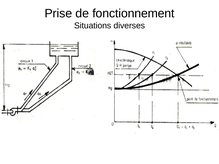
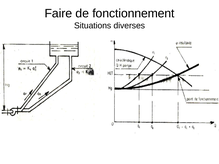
Prise: Prise -> Faire (58, 13)
